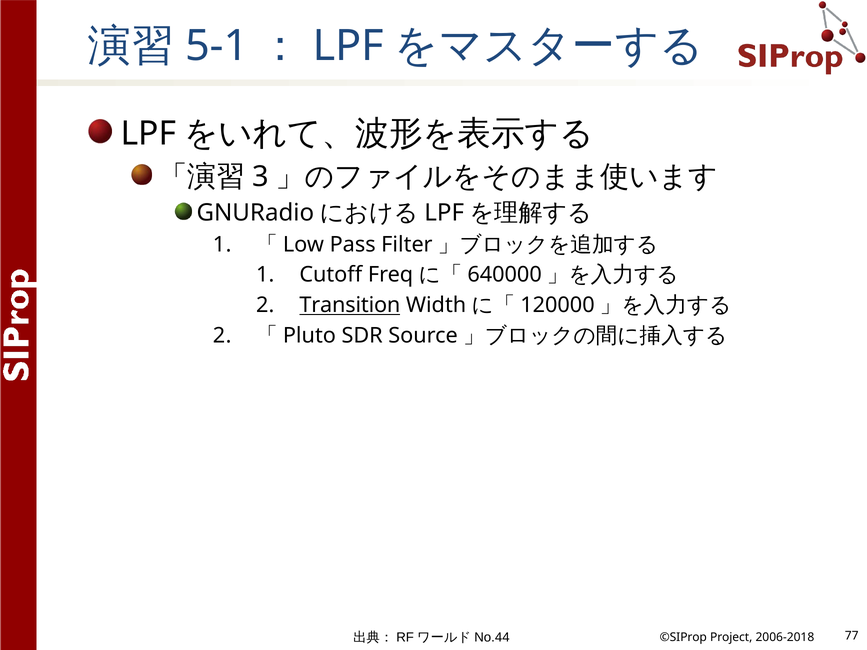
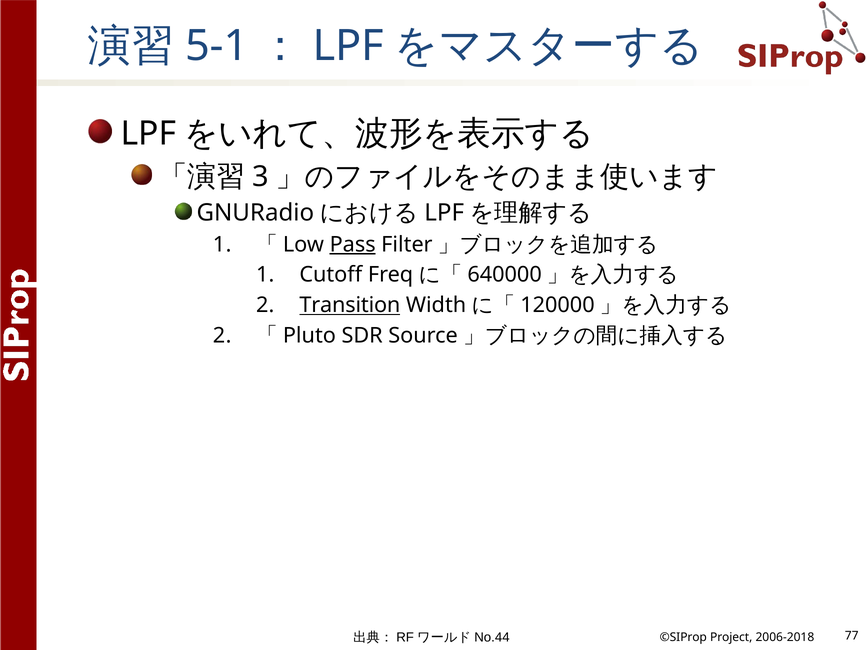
Pass underline: none -> present (353, 245)
